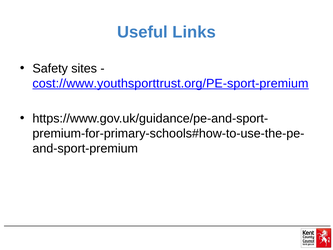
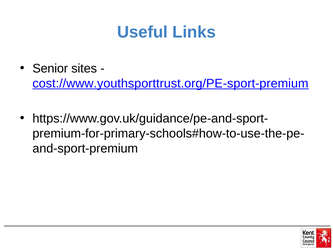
Safety: Safety -> Senior (50, 68)
